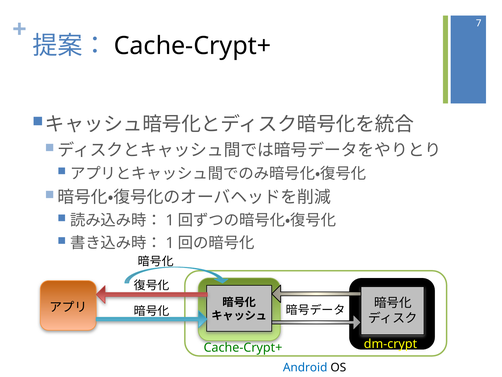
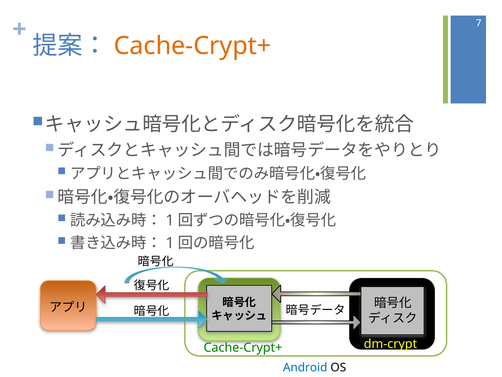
Cache-Crypt+ colour: black -> orange (192, 46)
